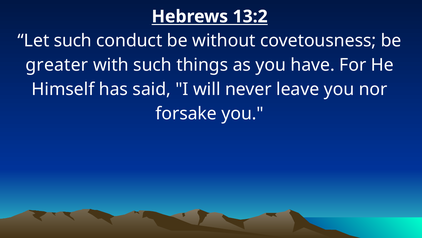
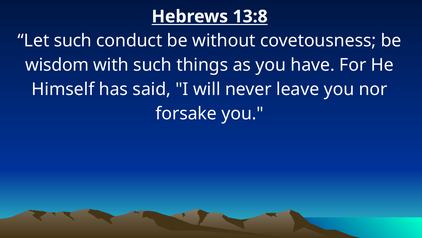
13:2: 13:2 -> 13:8 (250, 16)
greater: greater -> wisdom (57, 65)
